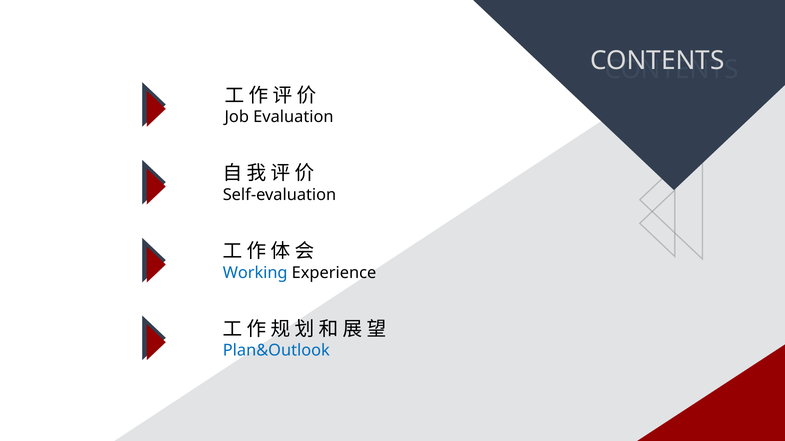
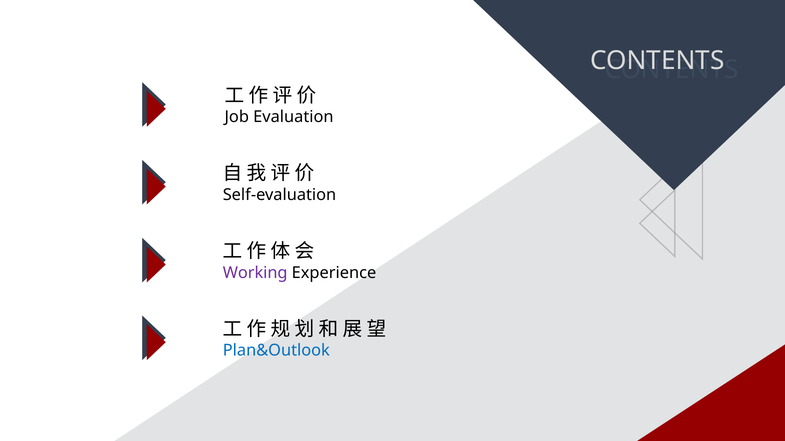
Working colour: blue -> purple (255, 273)
